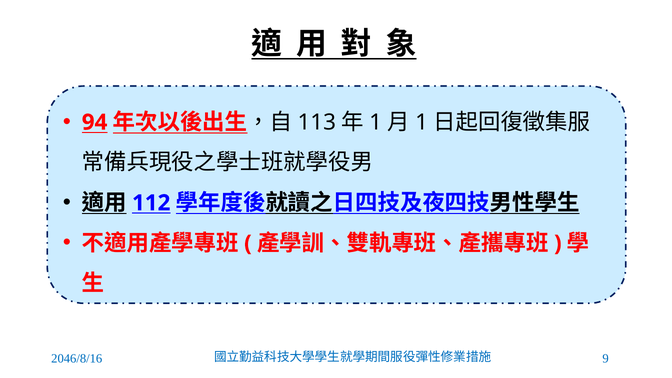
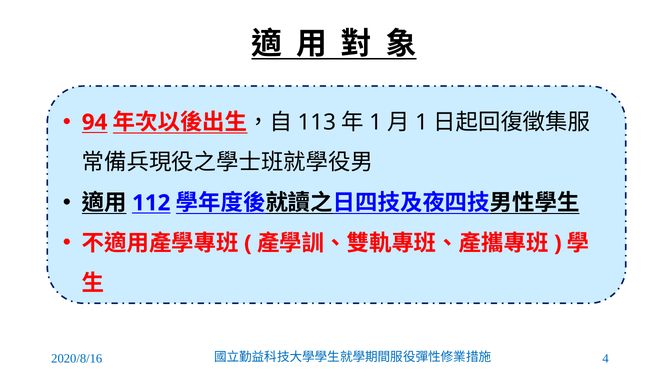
9: 9 -> 4 (606, 359)
2046/8/16: 2046/8/16 -> 2020/8/16 (77, 359)
